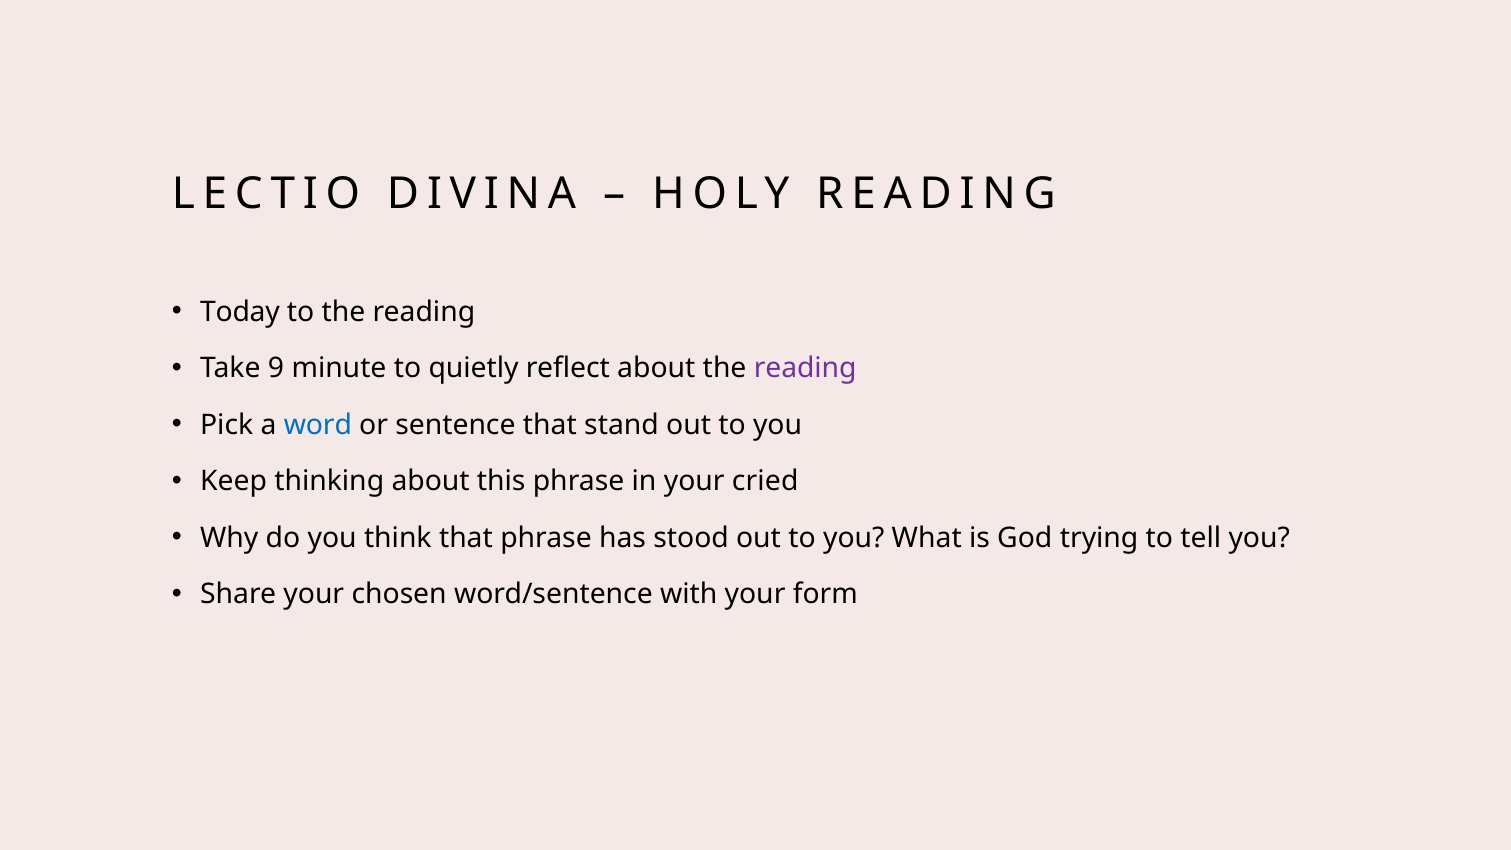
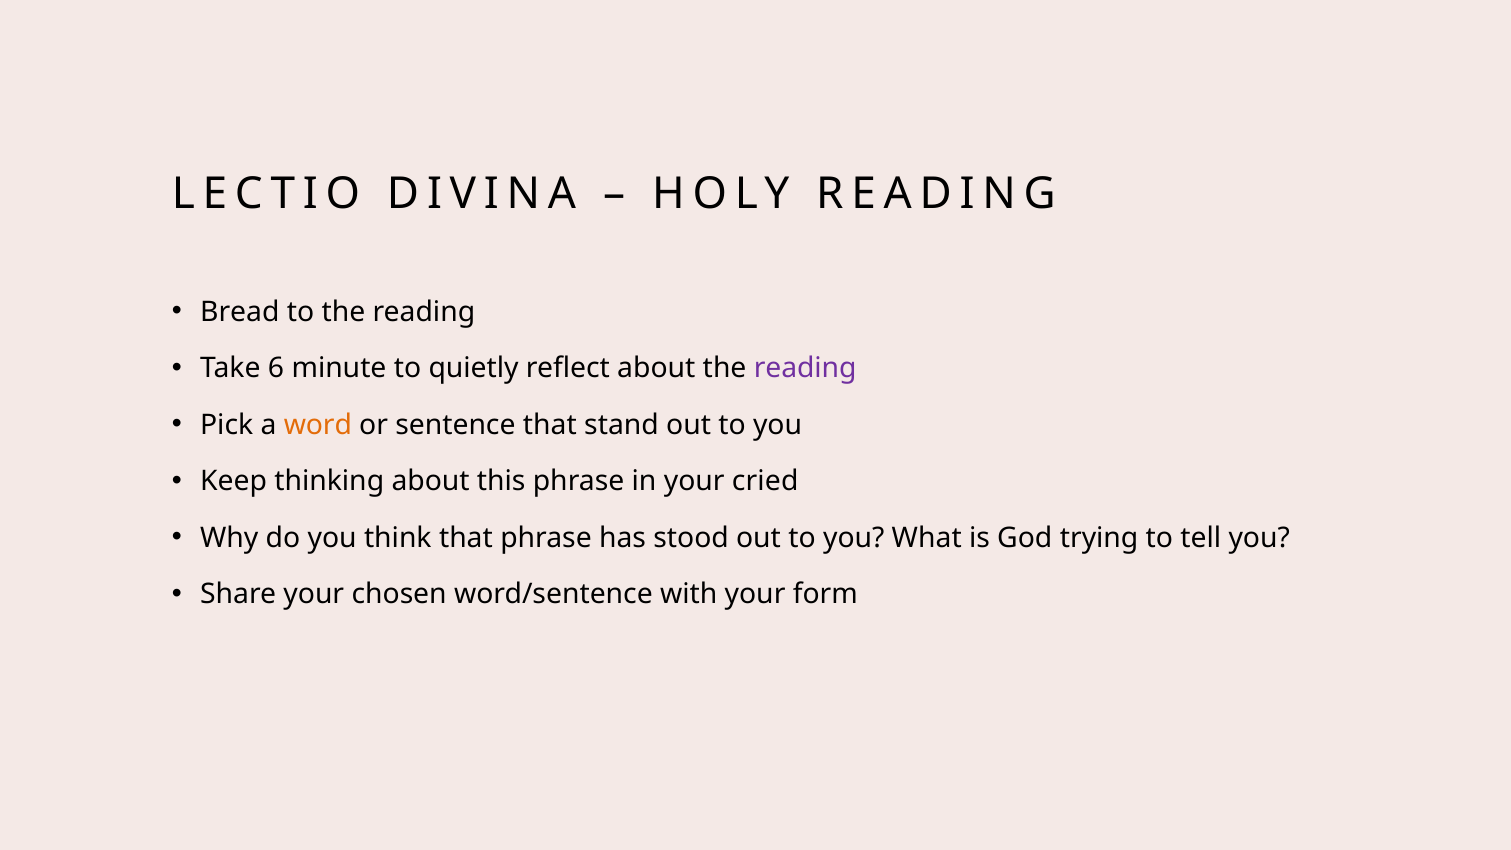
Today: Today -> Bread (240, 312)
9: 9 -> 6 (276, 368)
word colour: blue -> orange (318, 425)
